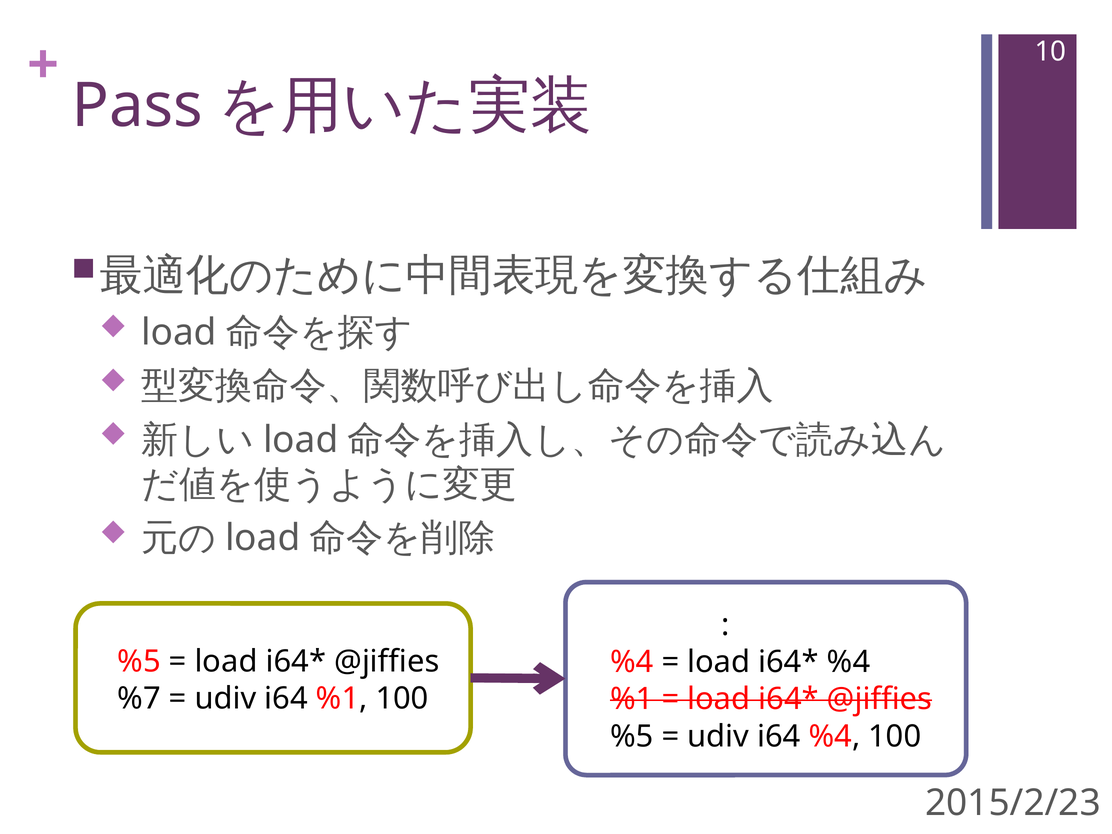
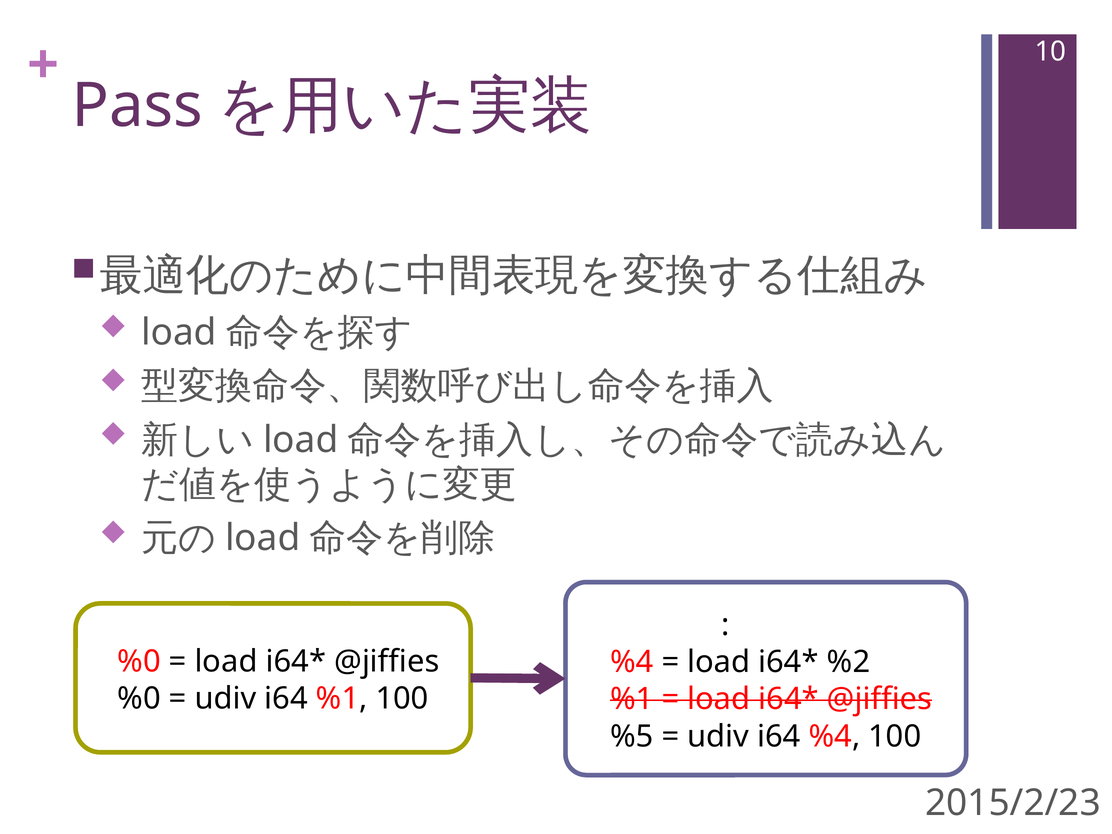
%5: %5 -> %0 (139, 661)
%4: %4 -> %2 (848, 662)
%7: %7 -> %0 (139, 699)
